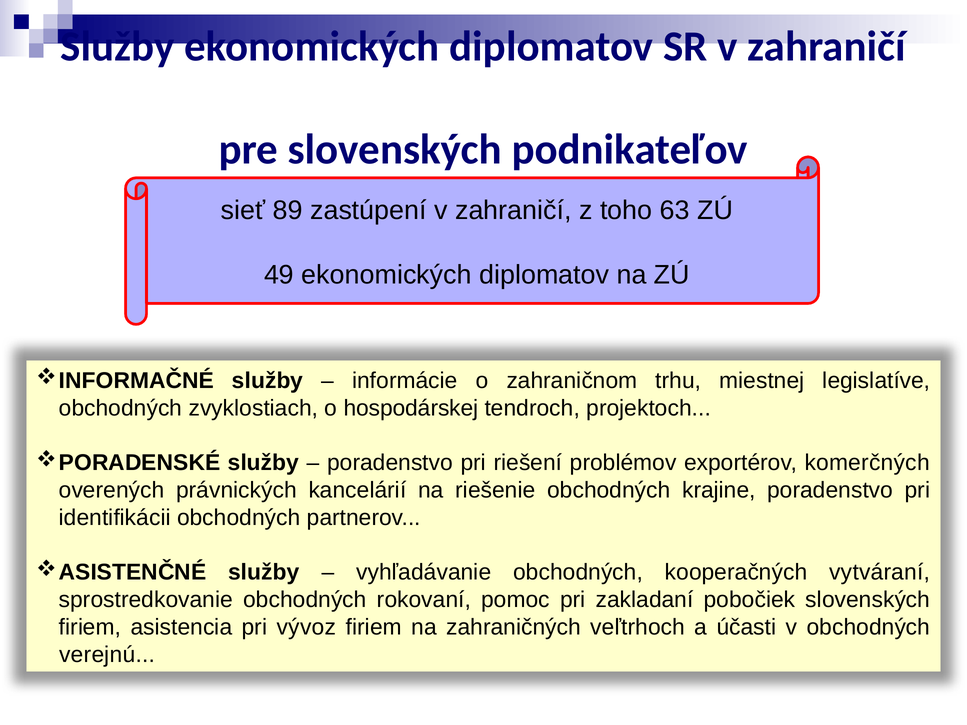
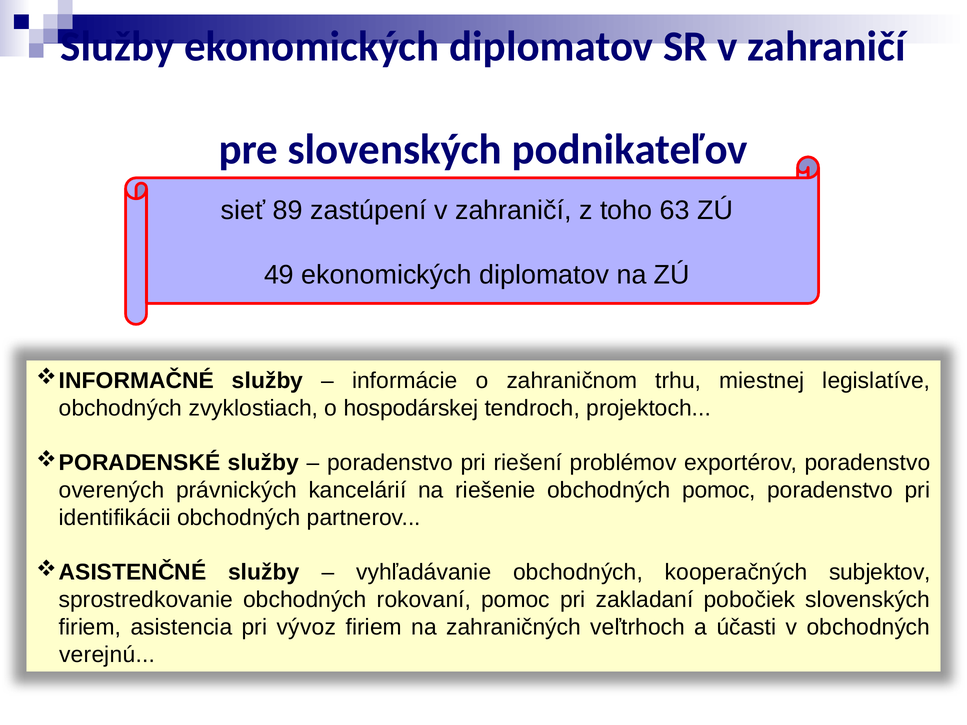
exportérov komerčných: komerčných -> poradenstvo (867, 463)
obchodných krajine: krajine -> pomoc (719, 490)
vytváraní: vytváraní -> subjektov (880, 573)
